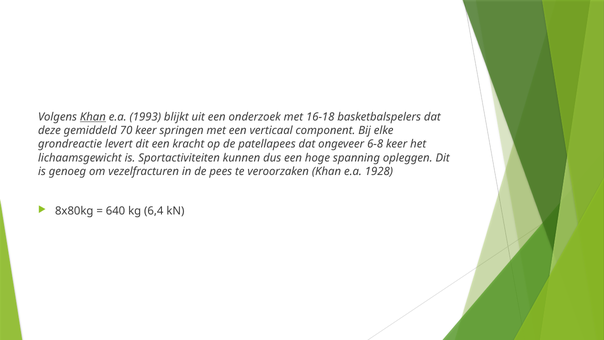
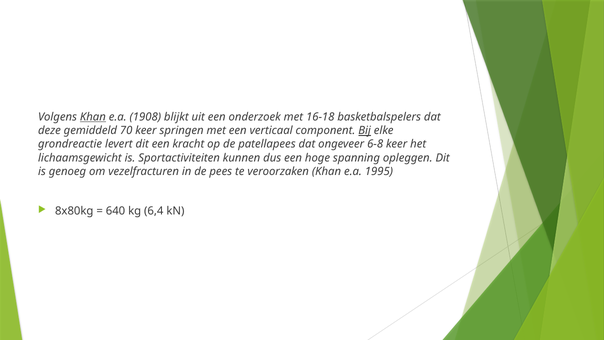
1993: 1993 -> 1908 (145, 117)
Bij underline: none -> present (365, 130)
1928: 1928 -> 1995 (379, 171)
